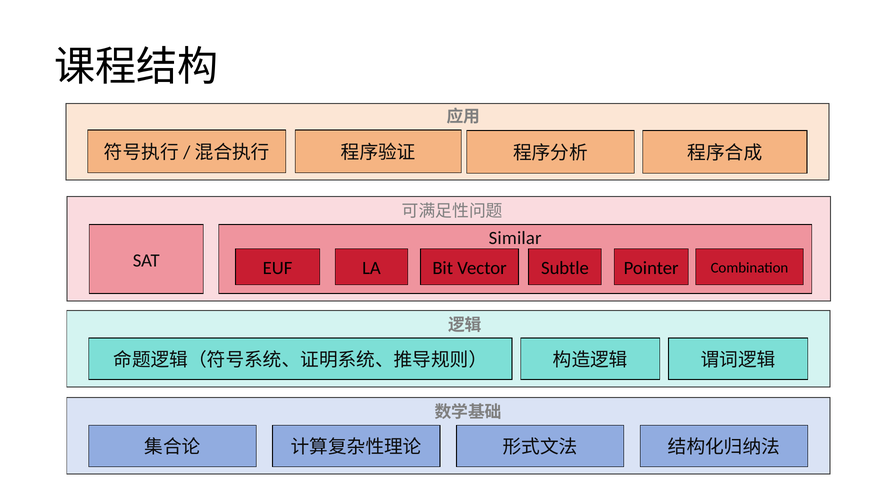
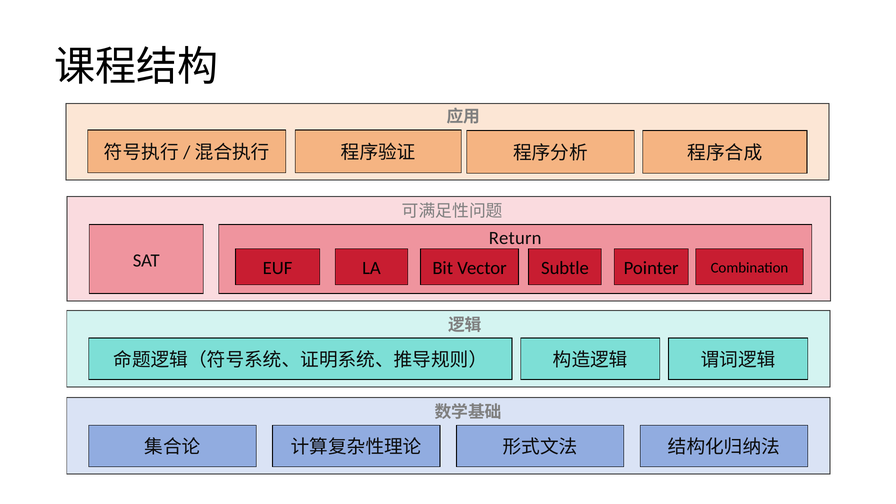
Similar: Similar -> Return (515, 238)
